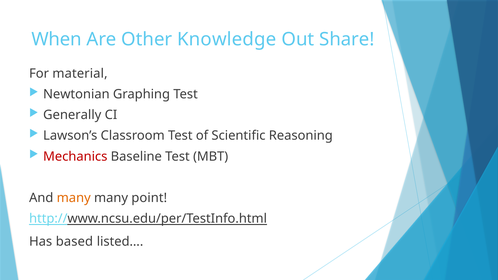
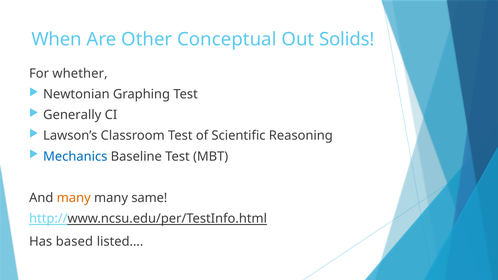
Knowledge: Knowledge -> Conceptual (227, 39)
Share: Share -> Solids (347, 39)
material: material -> whether (80, 73)
Mechanics colour: red -> blue (75, 156)
point: point -> same (149, 198)
